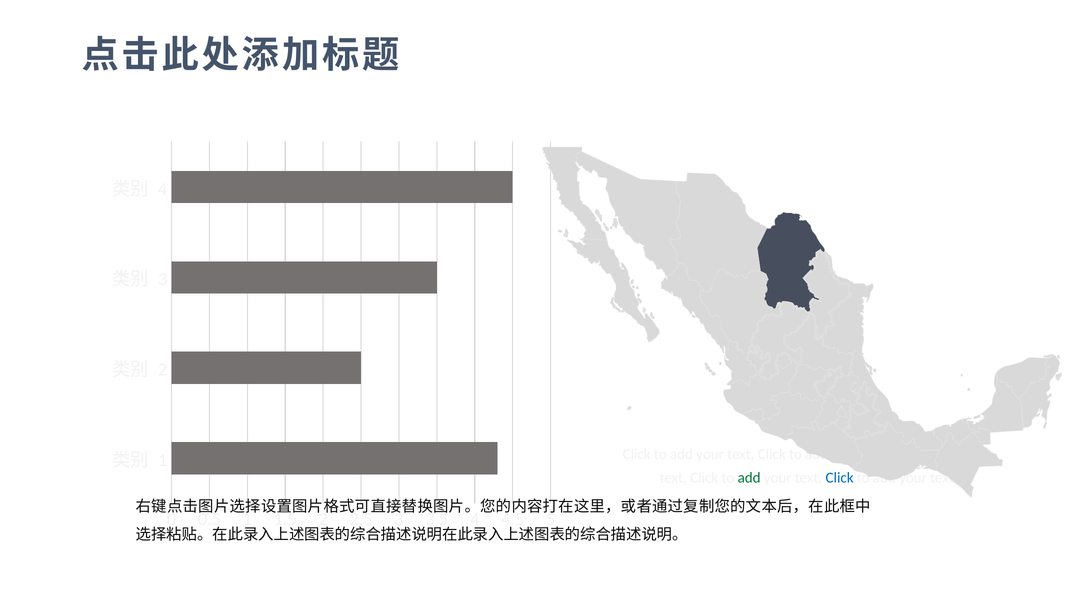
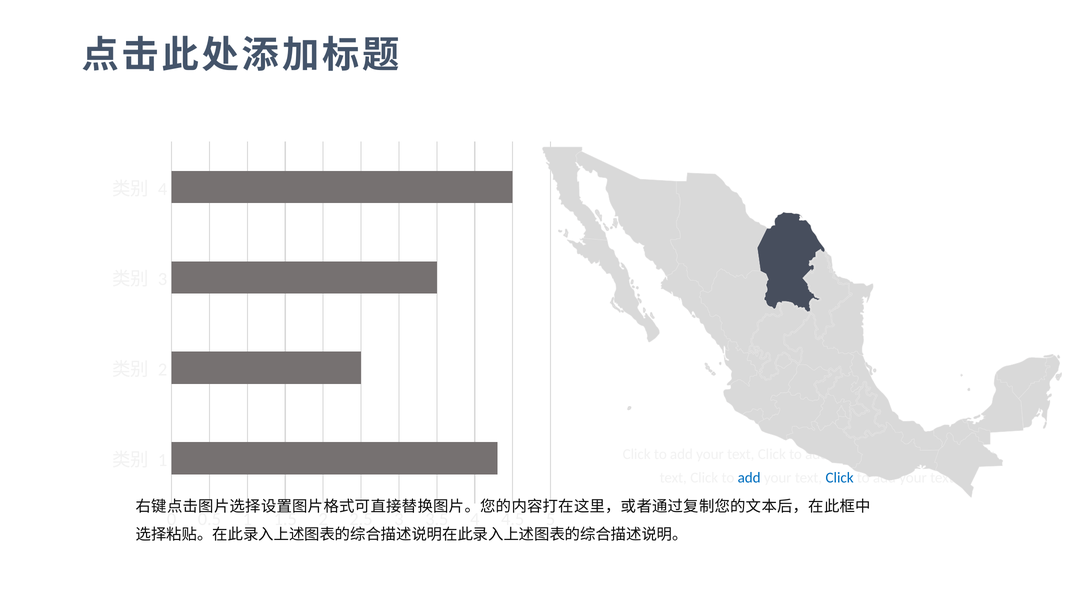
add colour: green -> blue (749, 477)
